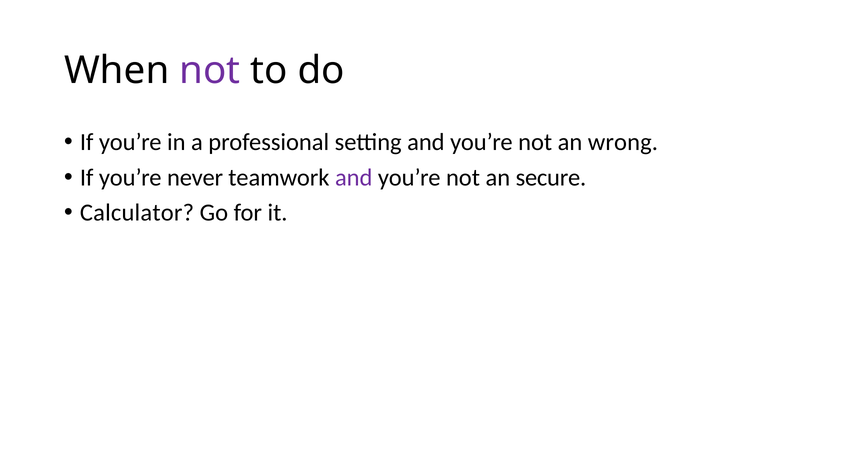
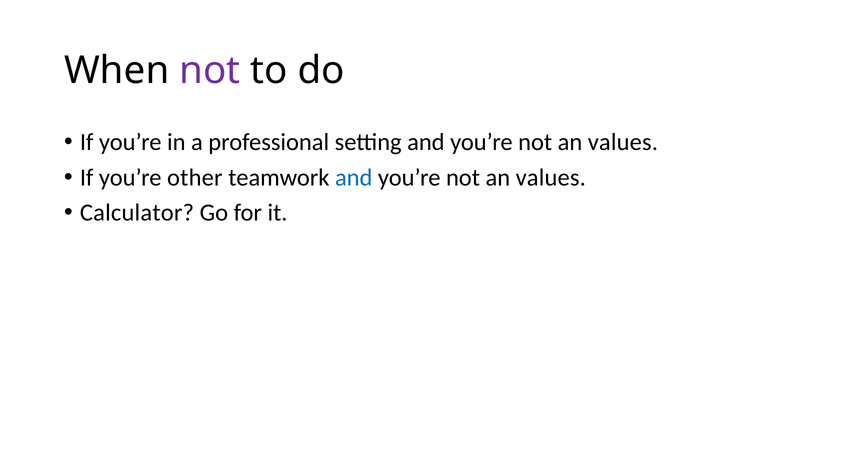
wrong: wrong -> values (623, 142)
never: never -> other (195, 177)
and colour: purple -> blue (354, 177)
secure: secure -> values (551, 177)
